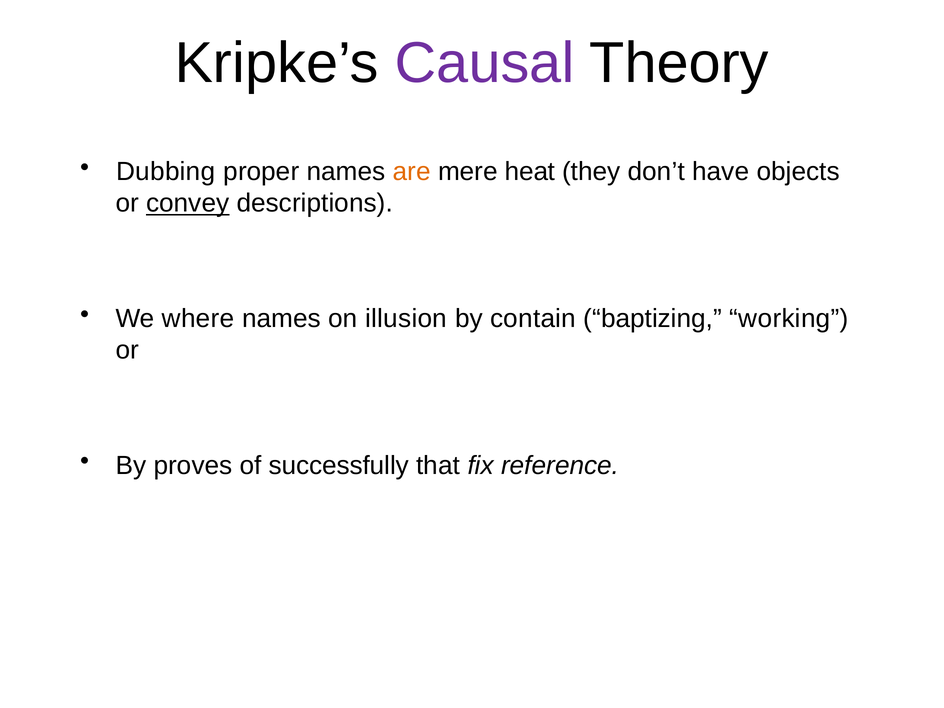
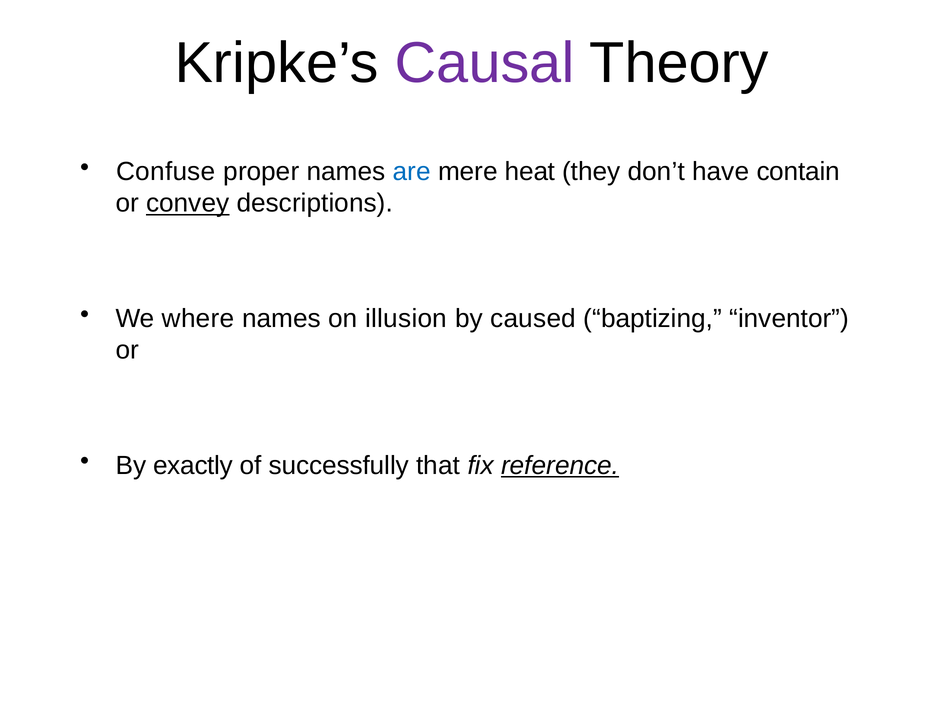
Dubbing: Dubbing -> Confuse (166, 172)
are colour: orange -> blue (412, 172)
objects: objects -> contain (798, 172)
contain: contain -> caused (533, 319)
working: working -> inventor (789, 319)
proves: proves -> exactly (193, 466)
reference underline: none -> present (560, 466)
